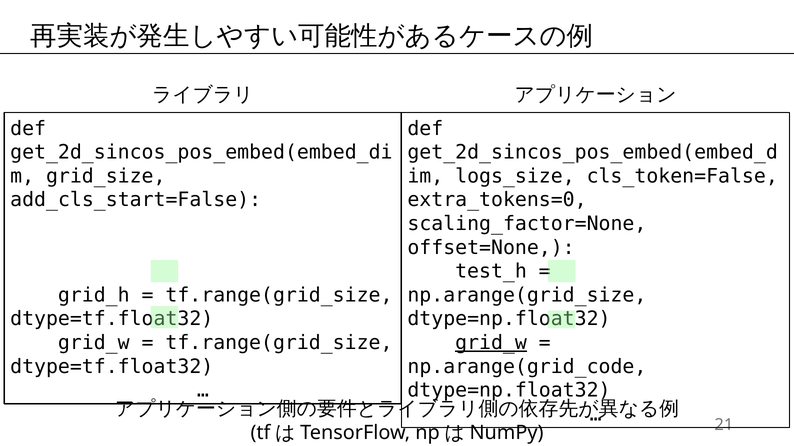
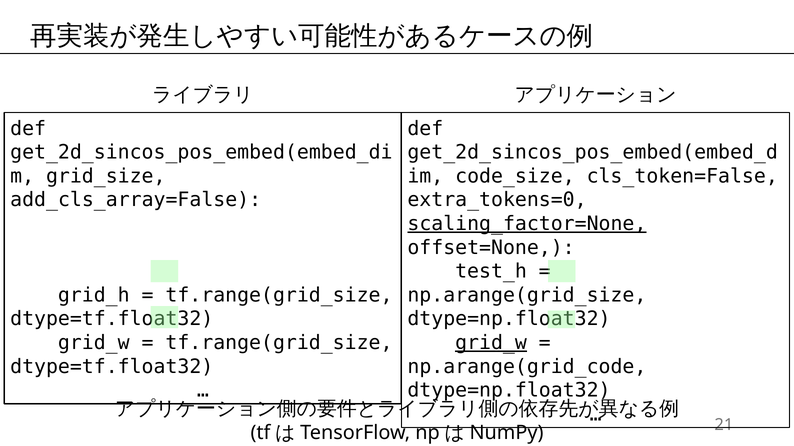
logs_size: logs_size -> code_size (515, 176)
add_cls_start=False: add_cls_start=False -> add_cls_array=False (136, 200)
scaling_factor=None underline: none -> present (527, 224)
